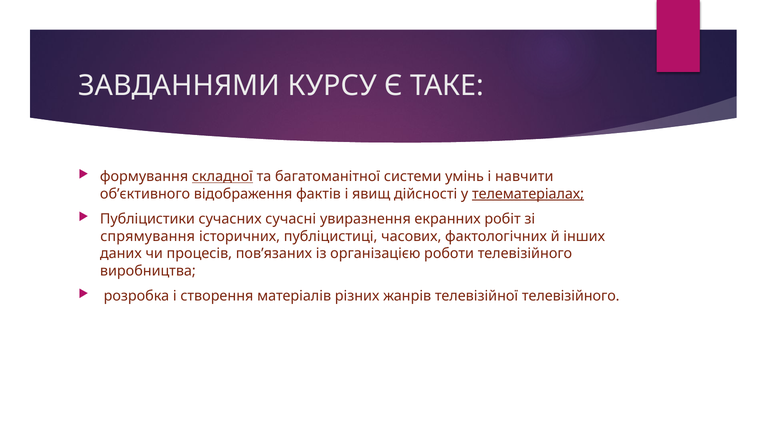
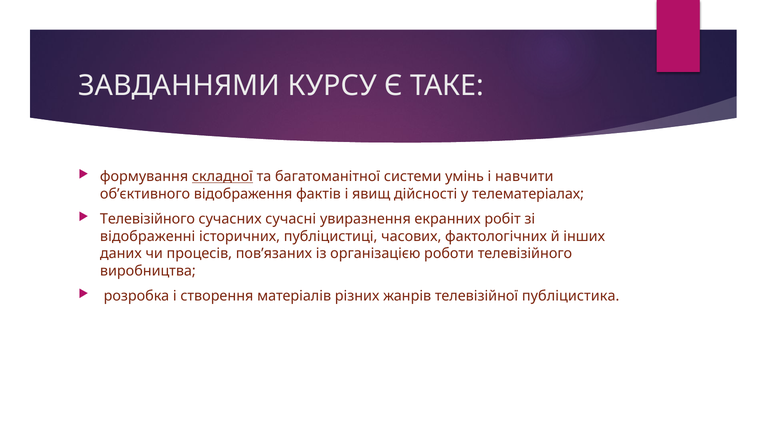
телематеріалах underline: present -> none (528, 194)
Публіцистики: Публіцистики -> Телевізійного (147, 219)
спрямування: спрямування -> відображенні (148, 236)
телевізійної телевізійного: телевізійного -> публіцистика (571, 296)
